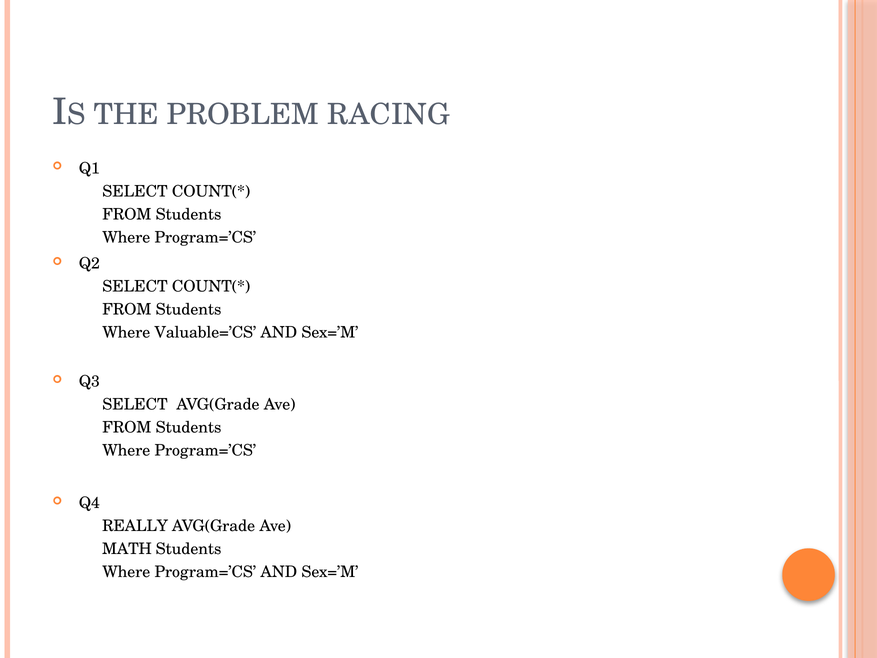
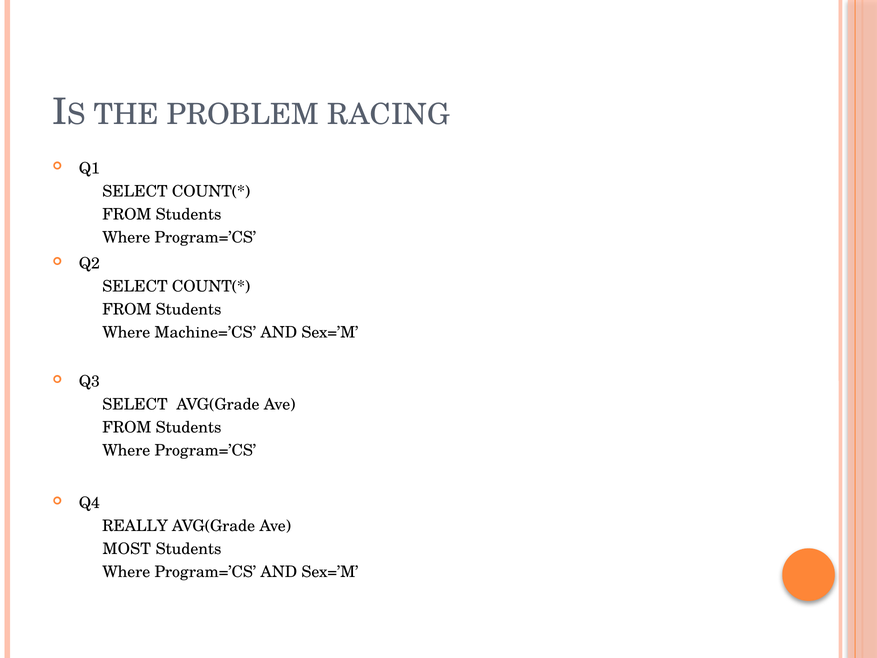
Valuable=’CS: Valuable=’CS -> Machine=’CS (205, 332)
MATH: MATH -> MOST (127, 549)
